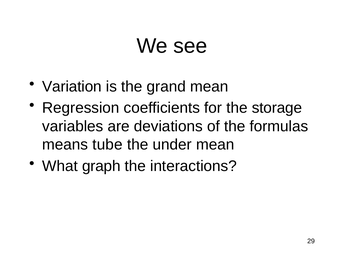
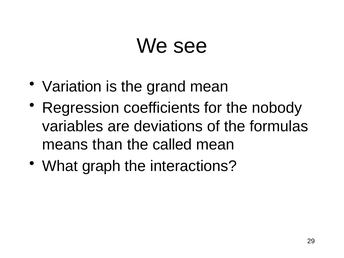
storage: storage -> nobody (277, 108)
tube: tube -> than (108, 145)
under: under -> called (172, 145)
